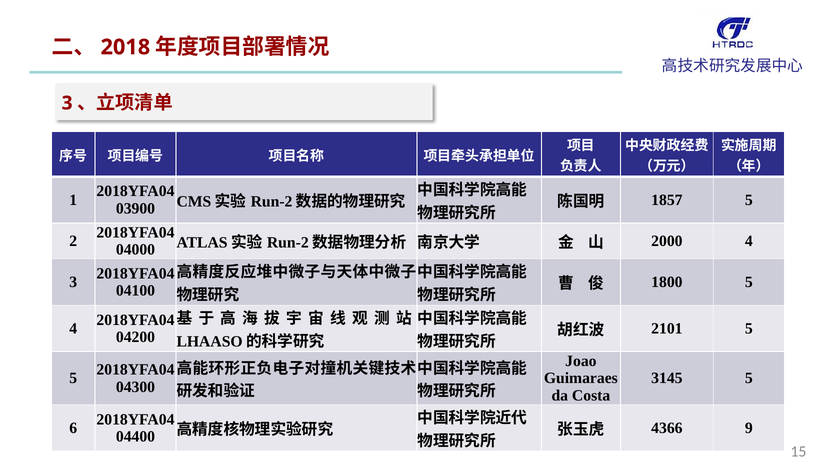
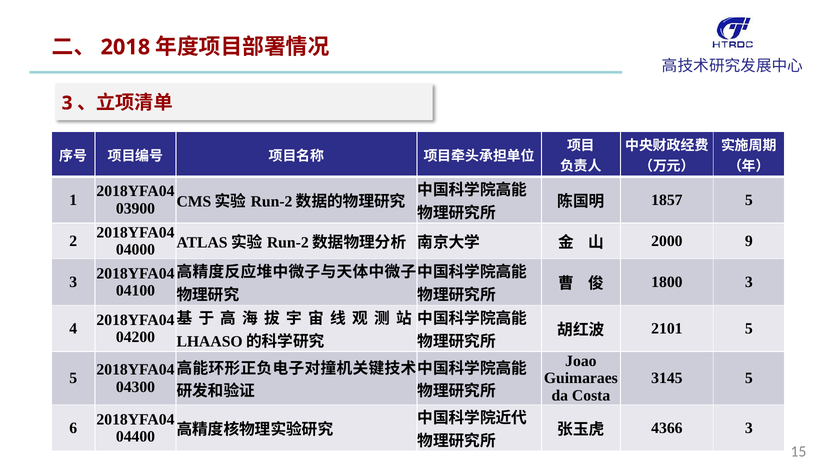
2000 4: 4 -> 9 (749, 241)
1800 5: 5 -> 3 (749, 282)
4366 9: 9 -> 3 (749, 427)
